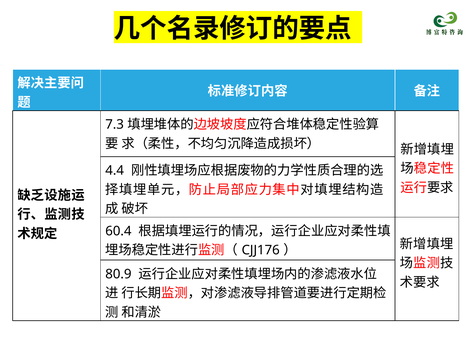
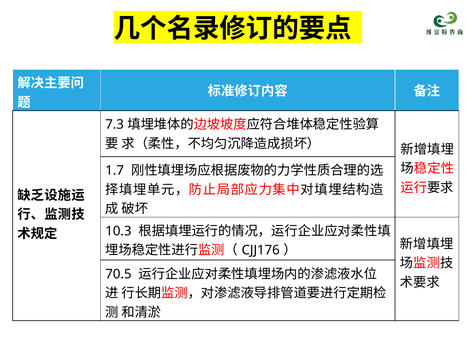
4.4: 4.4 -> 1.7 (115, 170)
60.4: 60.4 -> 10.3 (118, 231)
80.9: 80.9 -> 70.5 (118, 274)
